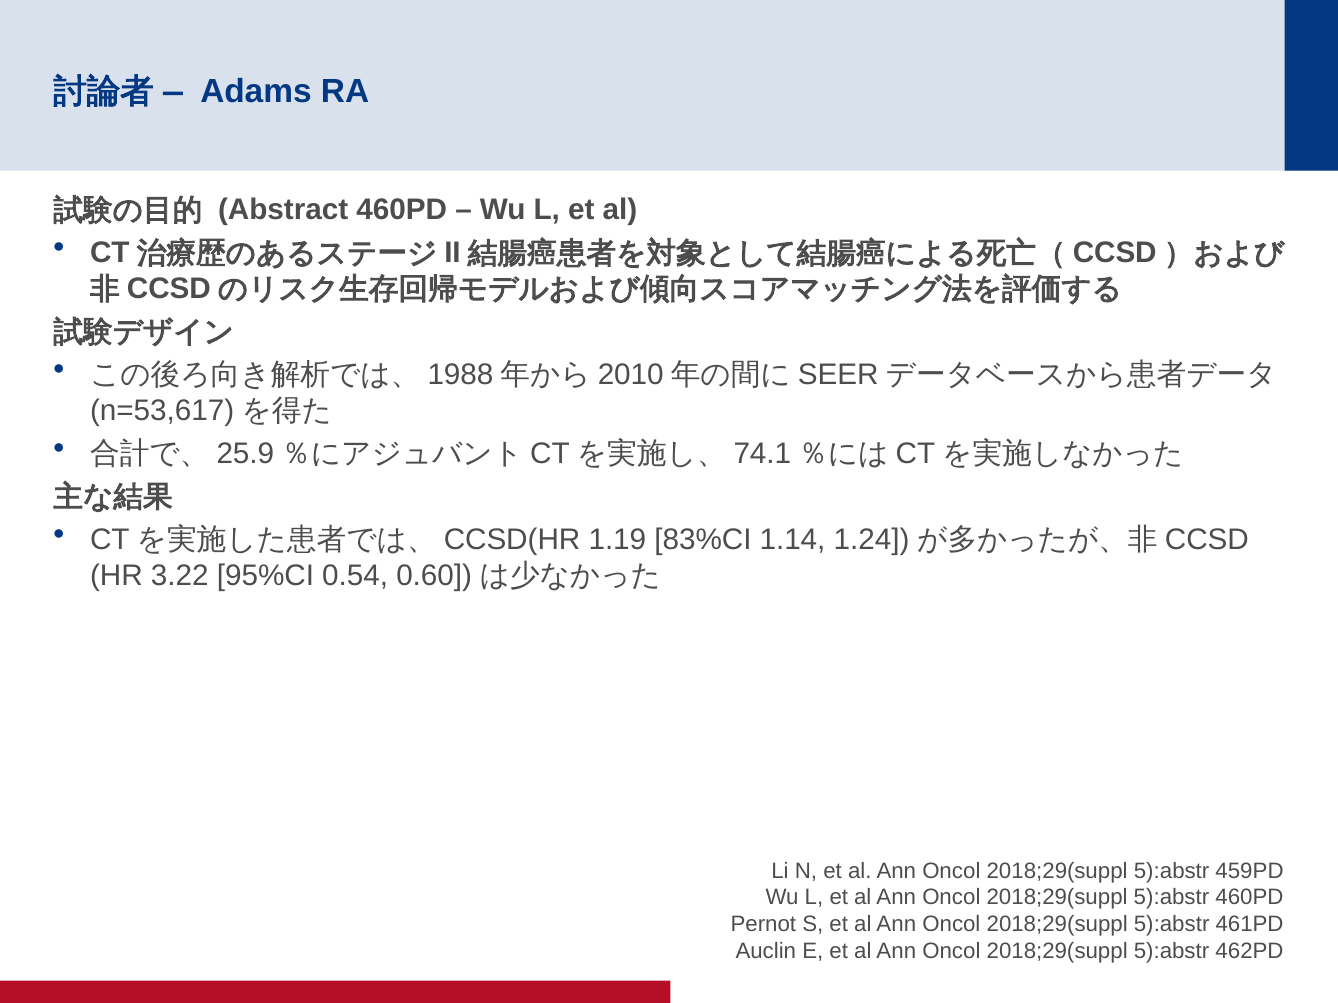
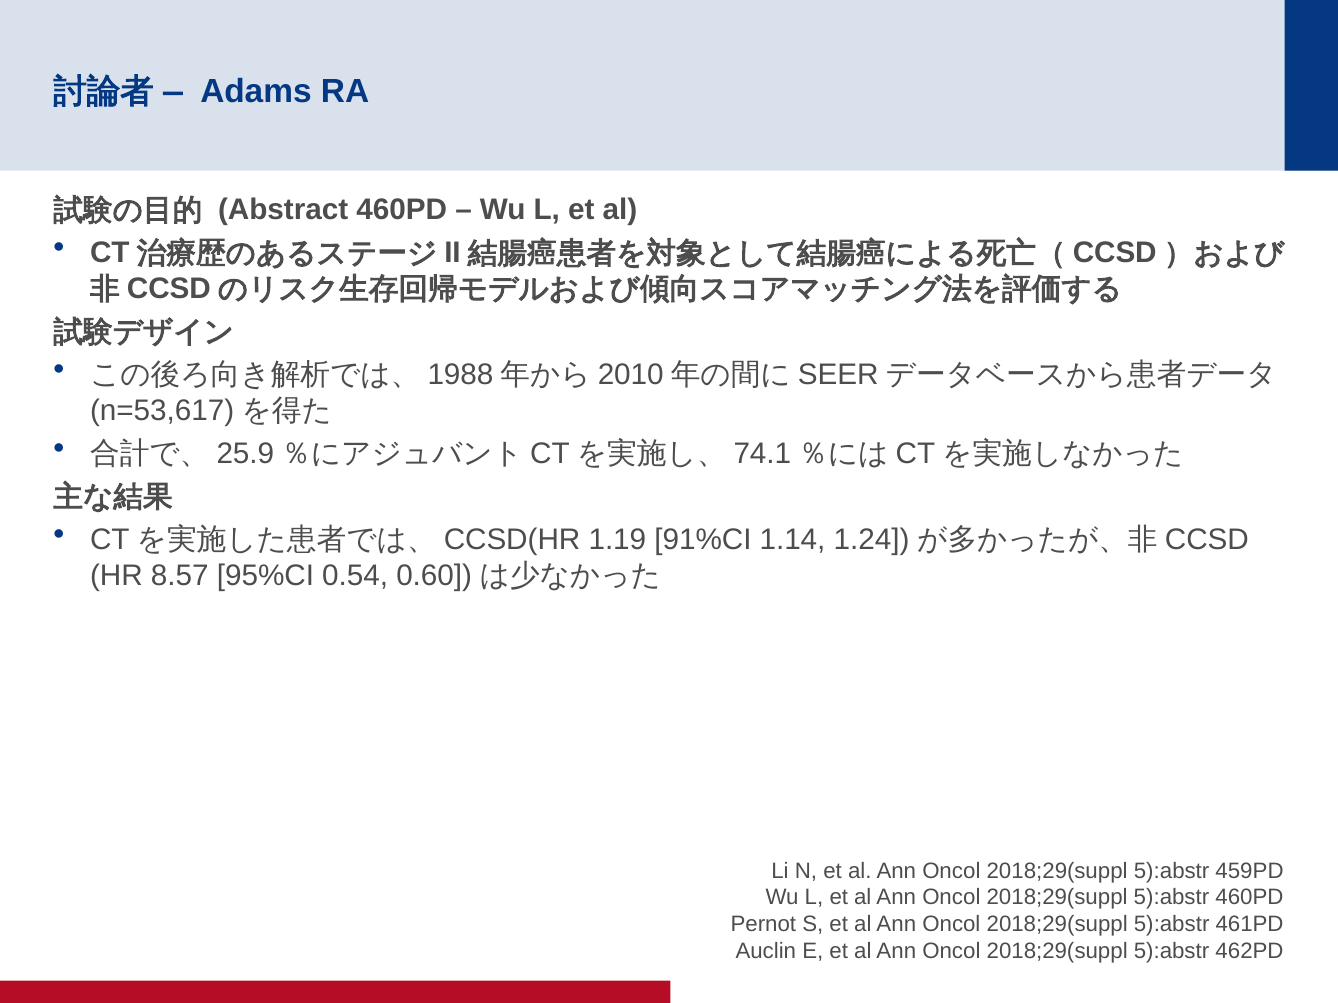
83%CI: 83%CI -> 91%CI (703, 540)
3.22: 3.22 -> 8.57 (180, 576)
